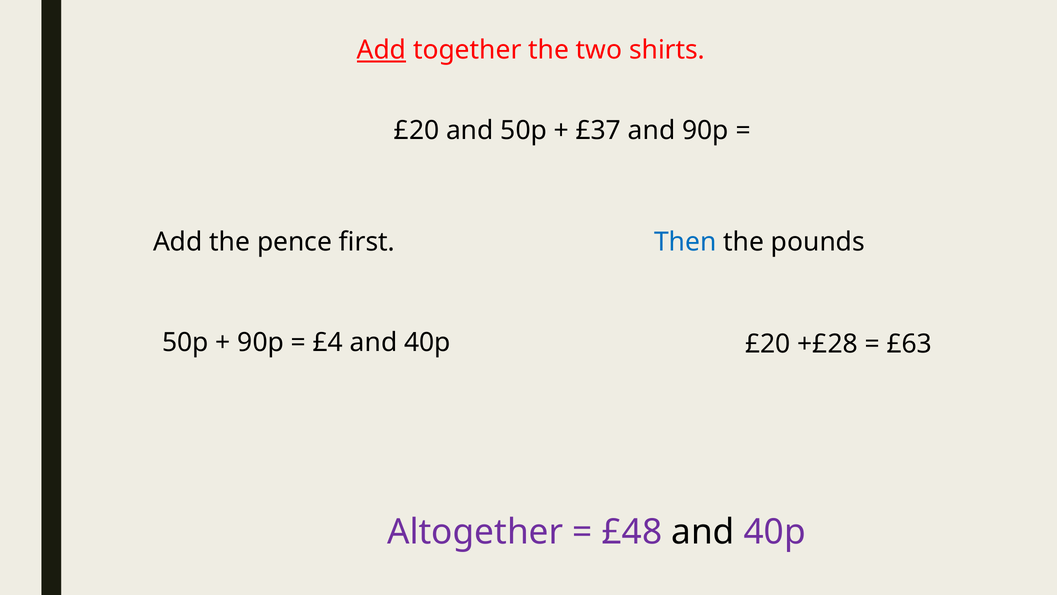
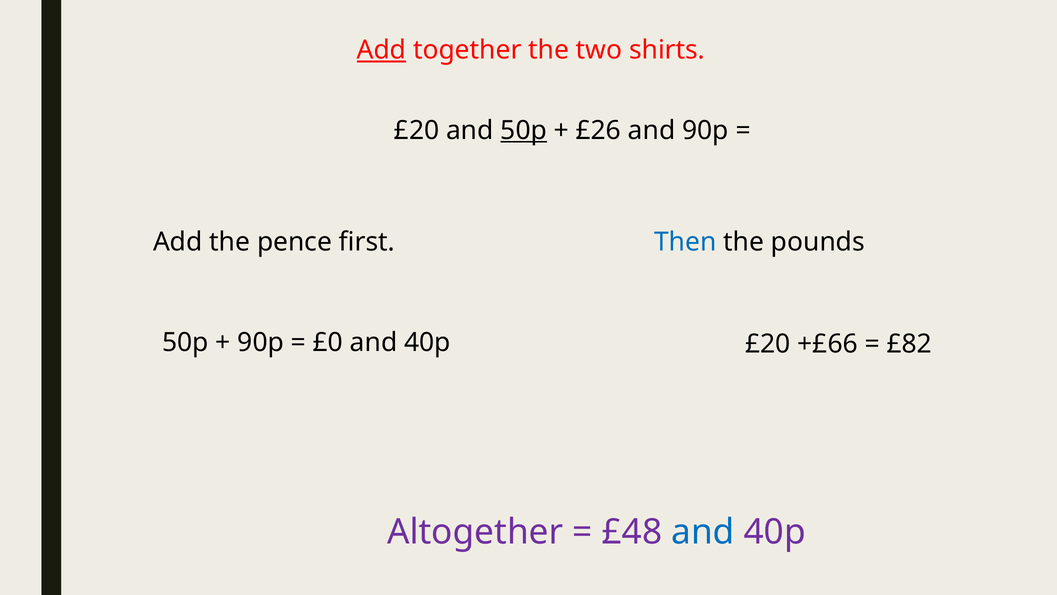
50p underline: none -> present (524, 130)
£37: £37 -> £26 (598, 130)
£4: £4 -> £0 (328, 342)
+£28: +£28 -> +£66 (828, 344)
£63: £63 -> £82 (909, 344)
and colour: black -> blue (703, 532)
